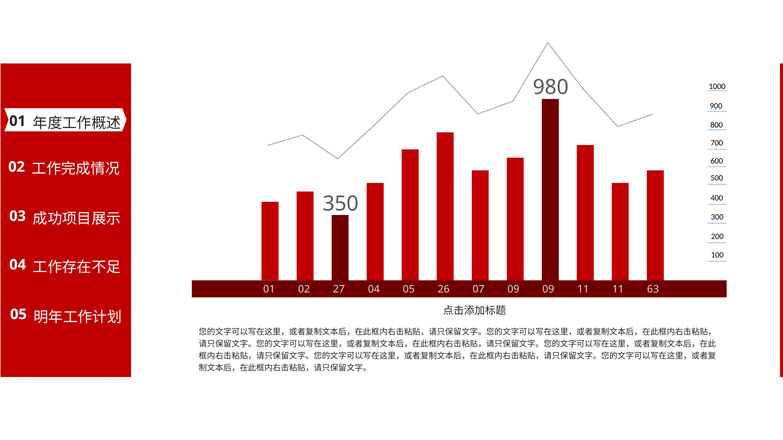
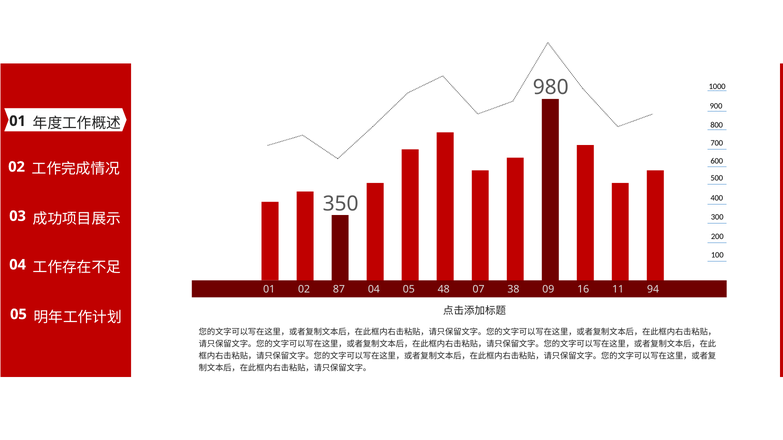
27: 27 -> 87 (339, 290)
26: 26 -> 48 (444, 290)
07 09: 09 -> 38 (513, 290)
09 11: 11 -> 16 (583, 290)
63: 63 -> 94 (653, 290)
